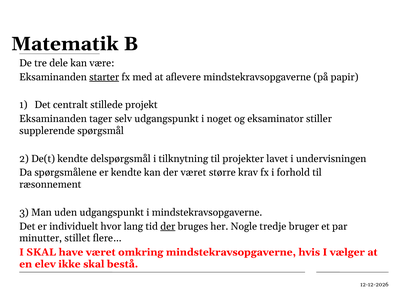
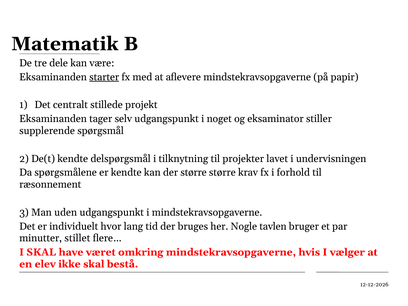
der været: været -> større (194, 173)
der underline: present -> none (168, 226)
tredje: tredje -> tavlen (273, 226)
